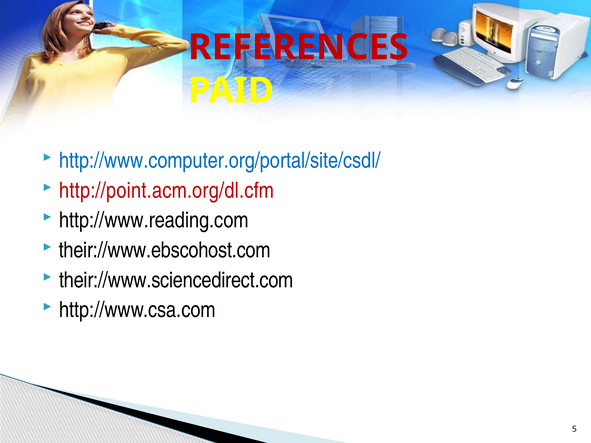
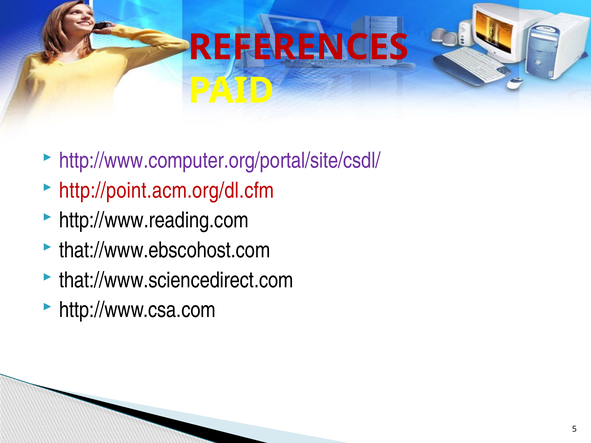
http://www.computer.org/portal/site/csdl/ colour: blue -> purple (220, 161)
their://www.ebscohost.com: their://www.ebscohost.com -> that://www.ebscohost.com (165, 250)
their://www.sciencedirect.com: their://www.sciencedirect.com -> that://www.sciencedirect.com (176, 280)
